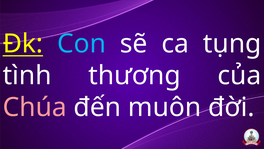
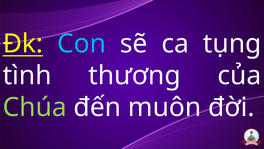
Chúa colour: pink -> light green (35, 107)
